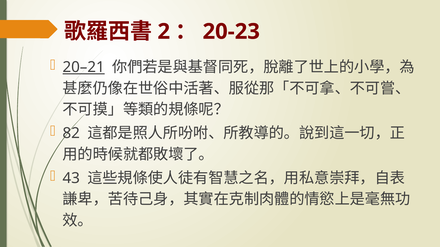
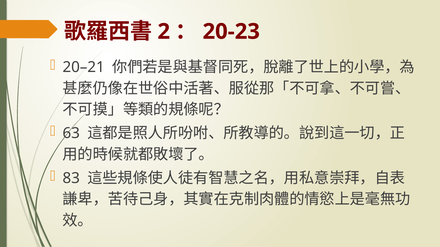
20–21 underline: present -> none (84, 67)
82: 82 -> 63 (71, 134)
43: 43 -> 83 (71, 179)
